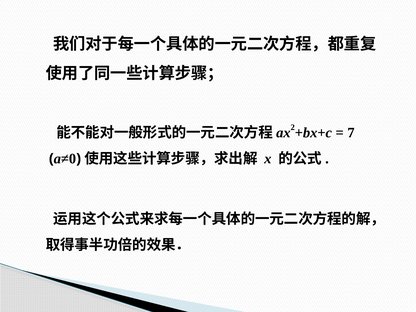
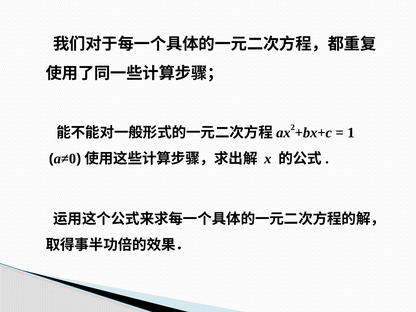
7: 7 -> 1 (351, 133)
